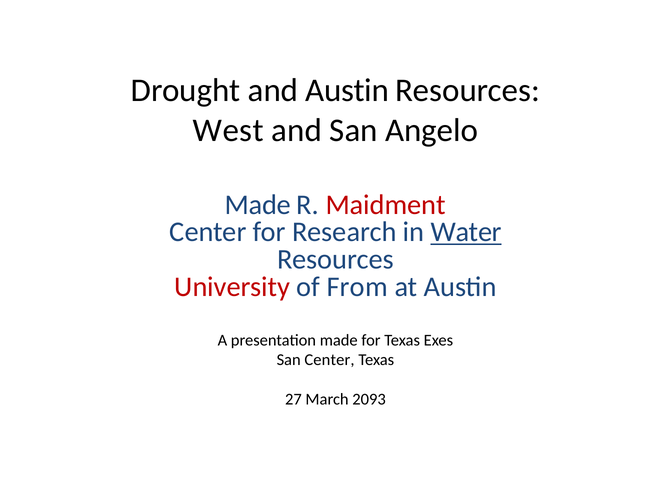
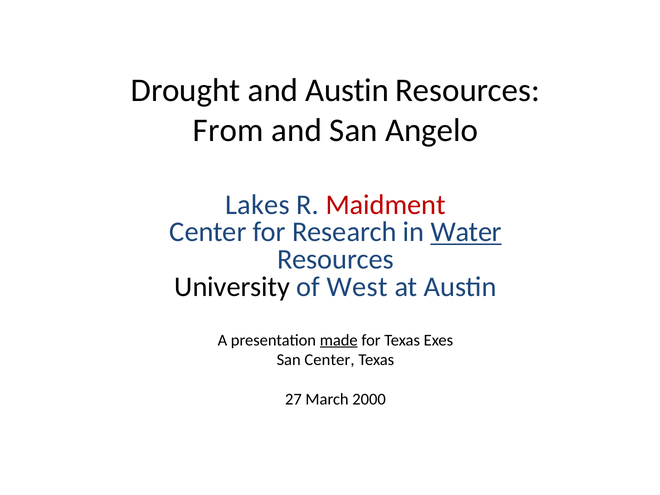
West: West -> From (228, 130)
Made: Made -> Lakes (258, 205)
University colour: red -> black (232, 287)
From: From -> West (357, 287)
made underline: none -> present (339, 340)
2093: 2093 -> 2000 (369, 400)
